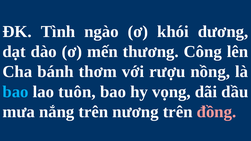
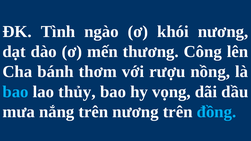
khói dương: dương -> nương (223, 32)
tuôn: tuôn -> thủy (77, 92)
đồng colour: pink -> light blue (216, 112)
